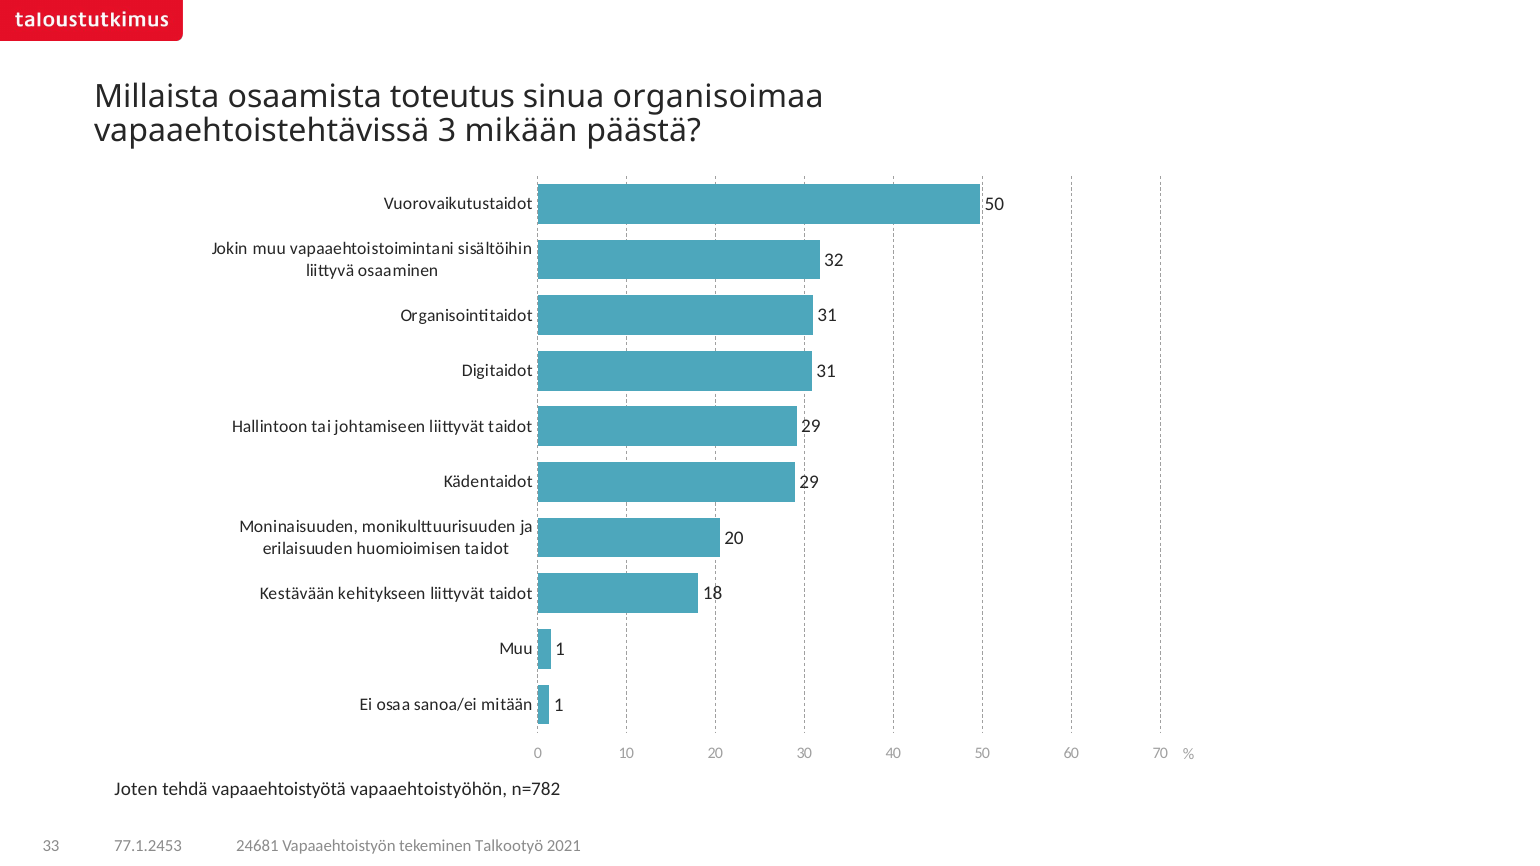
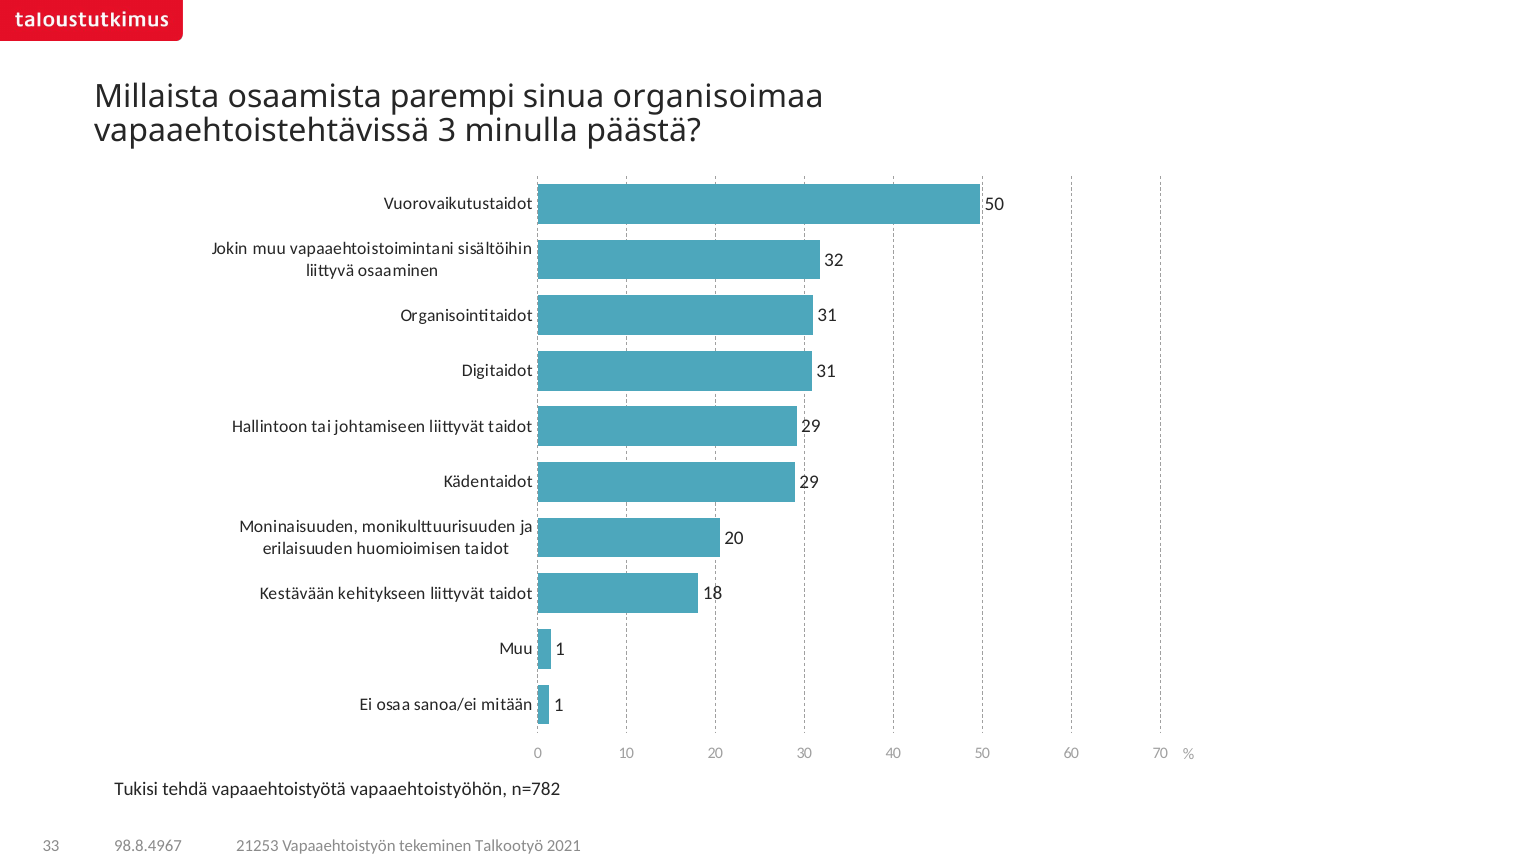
toteutus: toteutus -> parempi (453, 96)
mikään: mikään -> minulla (521, 131)
Joten: Joten -> Tukisi (136, 790)
77.1.2453: 77.1.2453 -> 98.8.4967 (148, 847)
24681: 24681 -> 21253 (257, 846)
